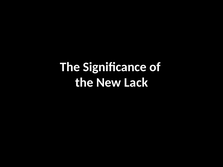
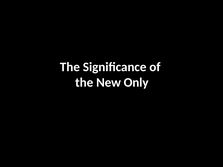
Lack: Lack -> Only (136, 83)
